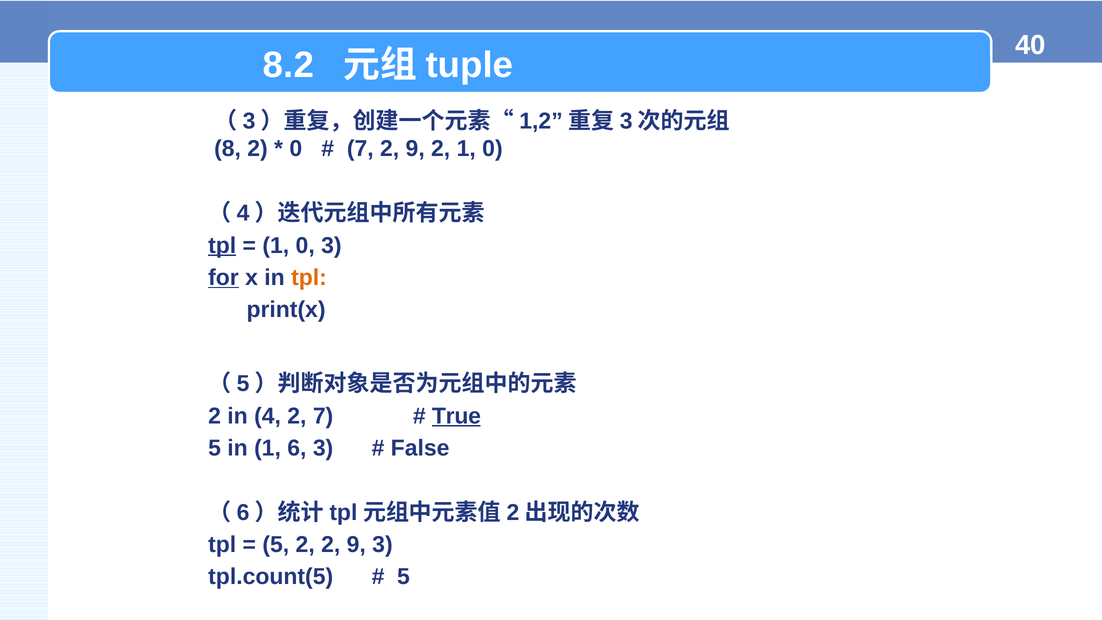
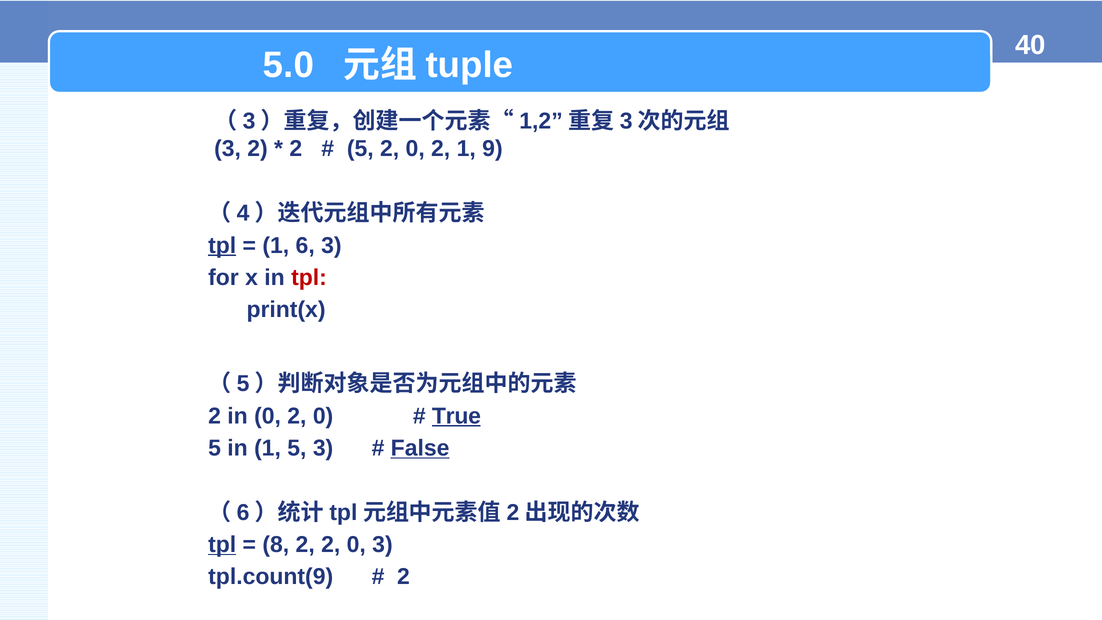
8.2: 8.2 -> 5.0 (288, 65)
8: 8 -> 3 (228, 149)
0: 0 -> 2 (296, 149)
7: 7 -> 5 (360, 149)
9: 9 -> 0 (415, 149)
2 1 0: 0 -> 9 (492, 149)
0: 0 -> 6 (305, 245)
for underline: present -> none (224, 278)
tpl colour: orange -> red (309, 278)
in 4: 4 -> 0 (268, 416)
7: 7 -> 0 (323, 416)
1 6: 6 -> 5 (297, 448)
False underline: none -> present (420, 448)
tpl underline: none -> present (222, 545)
5: 5 -> 8 (276, 545)
2 2 9: 9 -> 0 (356, 545)
tpl.count(5: tpl.count(5 -> tpl.count(9 (271, 577)
5: 5 -> 2 (403, 577)
